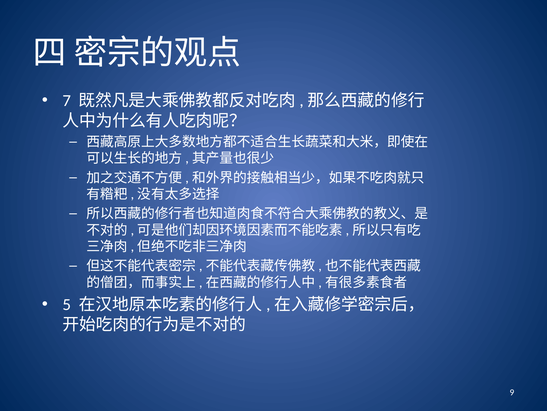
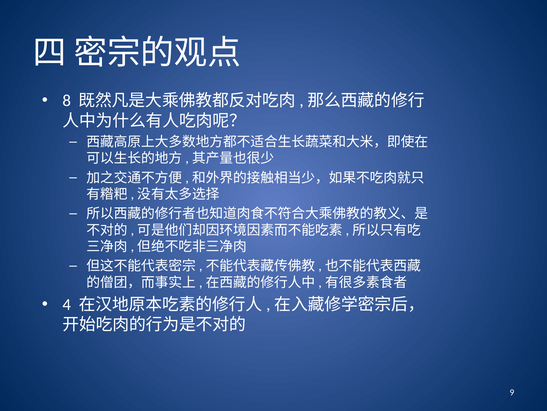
7: 7 -> 8 (67, 101)
5: 5 -> 4 (67, 304)
